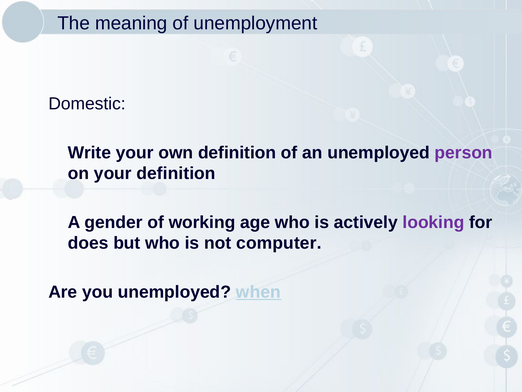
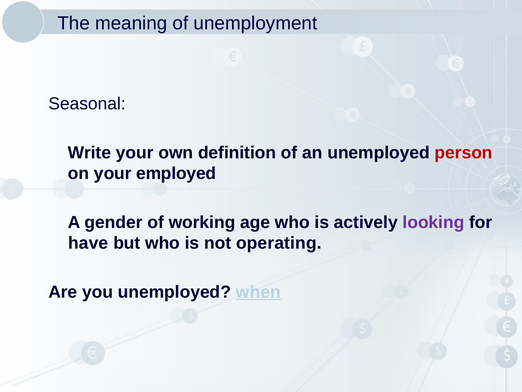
Domestic: Domestic -> Seasonal (87, 104)
person colour: purple -> red (464, 152)
your definition: definition -> employed (176, 173)
does: does -> have (88, 243)
computer: computer -> operating (279, 243)
